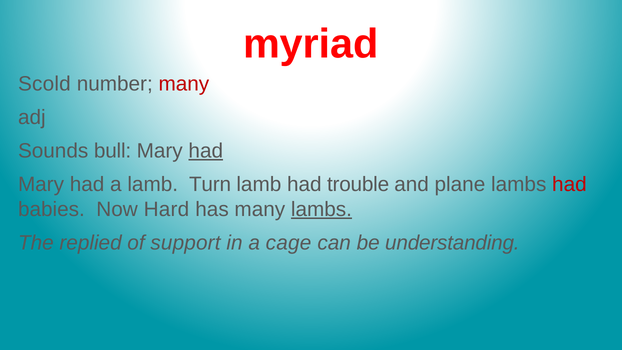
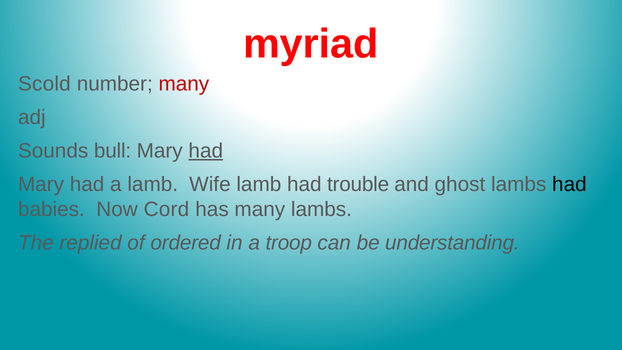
Turn: Turn -> Wife (210, 184)
plane: plane -> ghost (460, 184)
had colour: red -> black (569, 184)
Hard: Hard -> Cord (166, 209)
lambs underline: present -> none (321, 209)
support: support -> ordered (186, 243)
cage: cage -> troop (289, 243)
